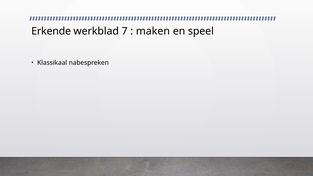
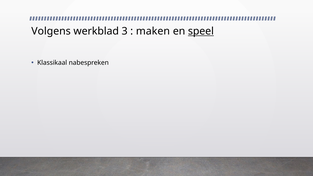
Erkende: Erkende -> Volgens (51, 31)
7: 7 -> 3 (125, 31)
speel underline: none -> present (201, 31)
